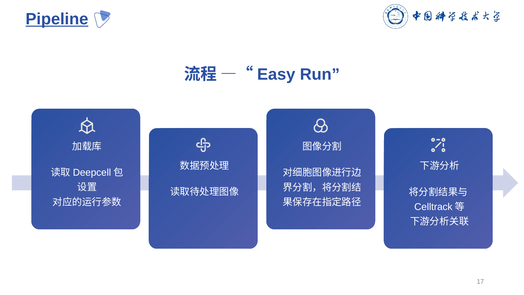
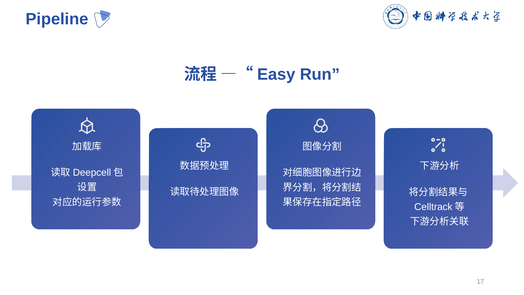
Pipeline underline: present -> none (57, 19)
